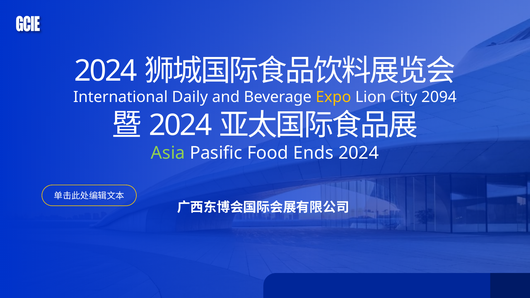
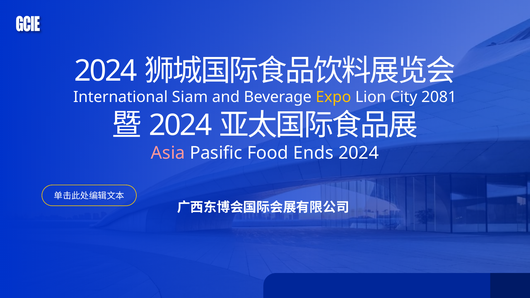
Daily: Daily -> Siam (190, 97)
2094: 2094 -> 2081 (439, 97)
Asia colour: light green -> pink (168, 153)
